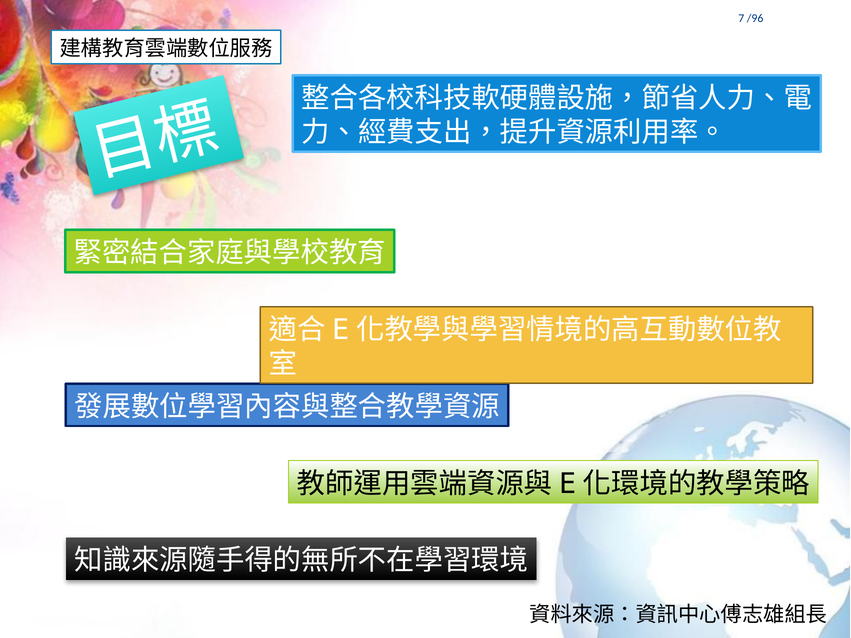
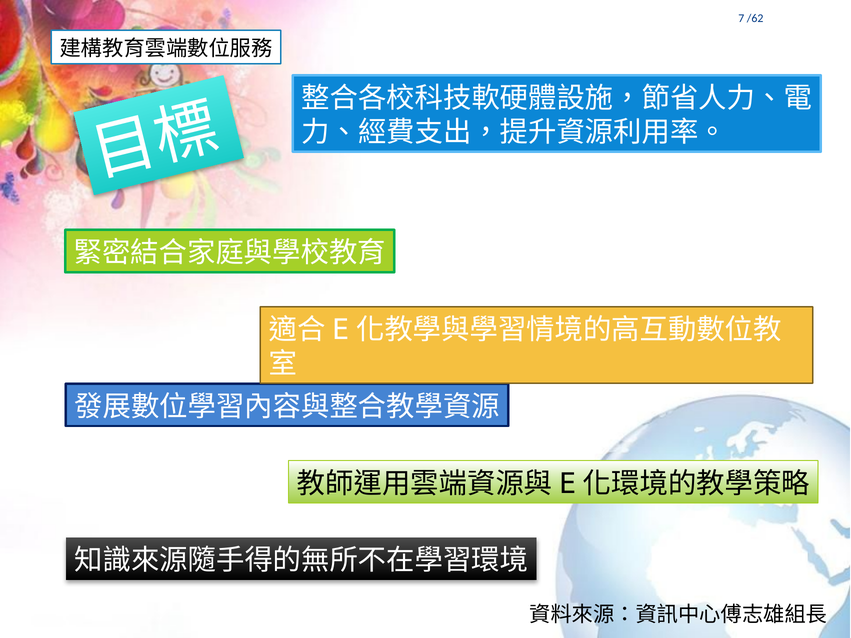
/96: /96 -> /62 (755, 18)
